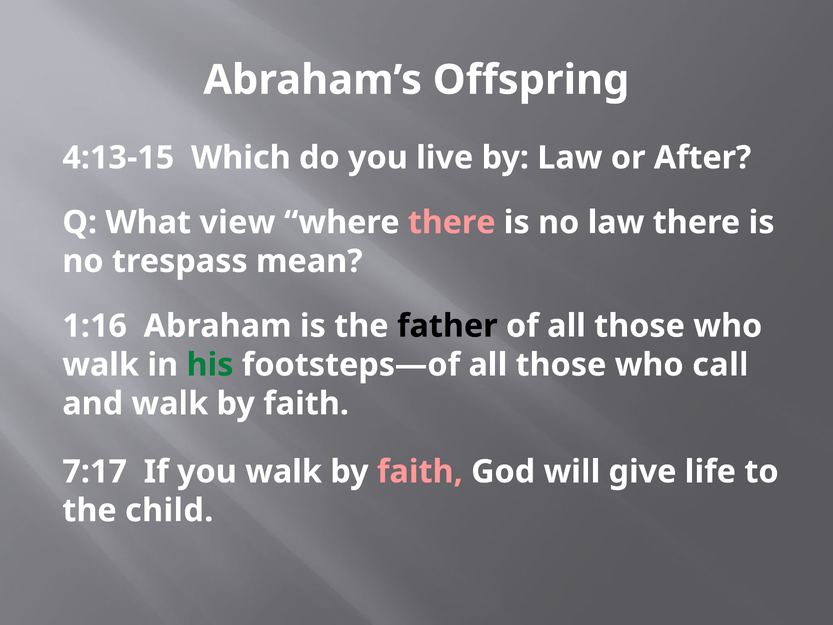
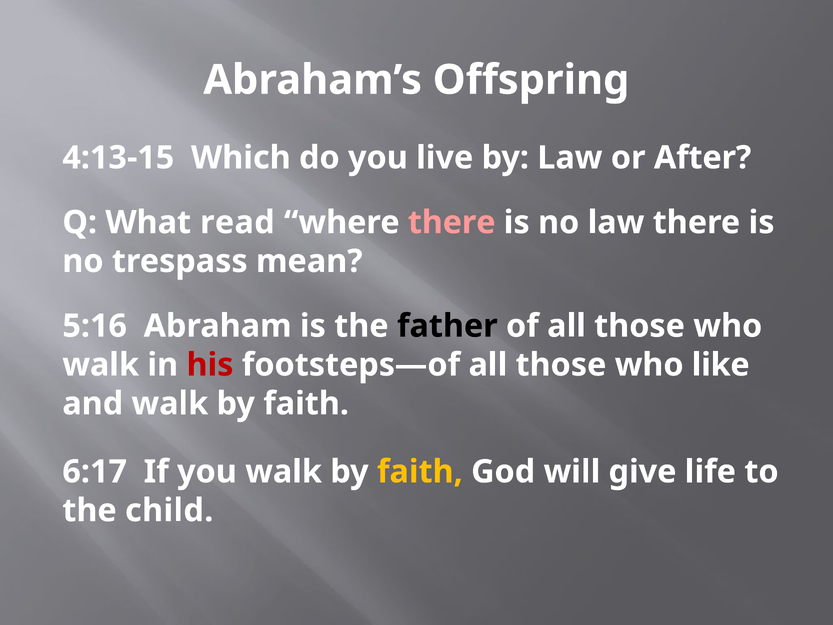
view: view -> read (237, 222)
1:16: 1:16 -> 5:16 (95, 326)
his colour: green -> red (210, 365)
call: call -> like (721, 365)
7:17: 7:17 -> 6:17 (95, 472)
faith colour: pink -> yellow (420, 472)
